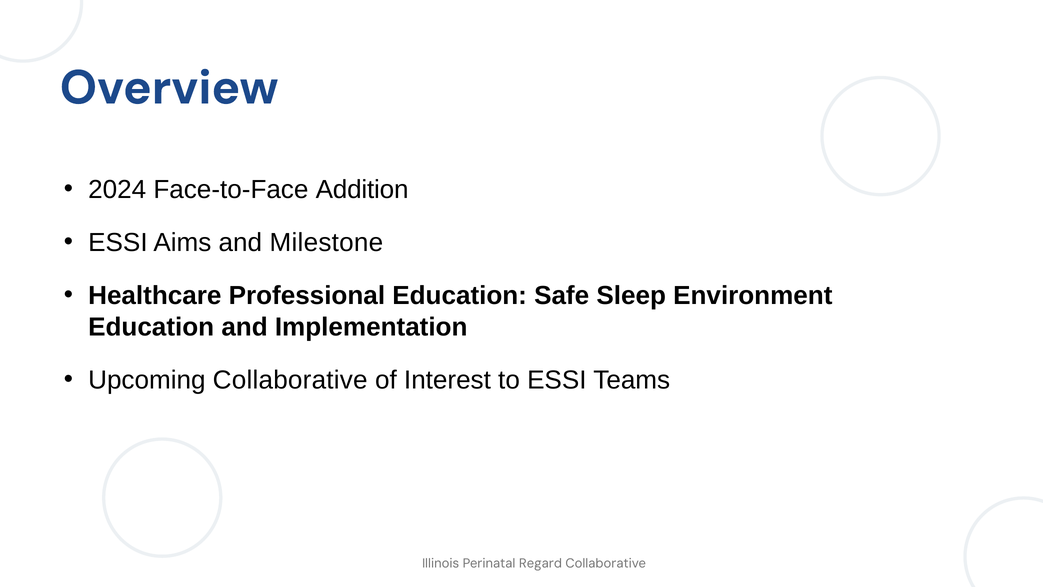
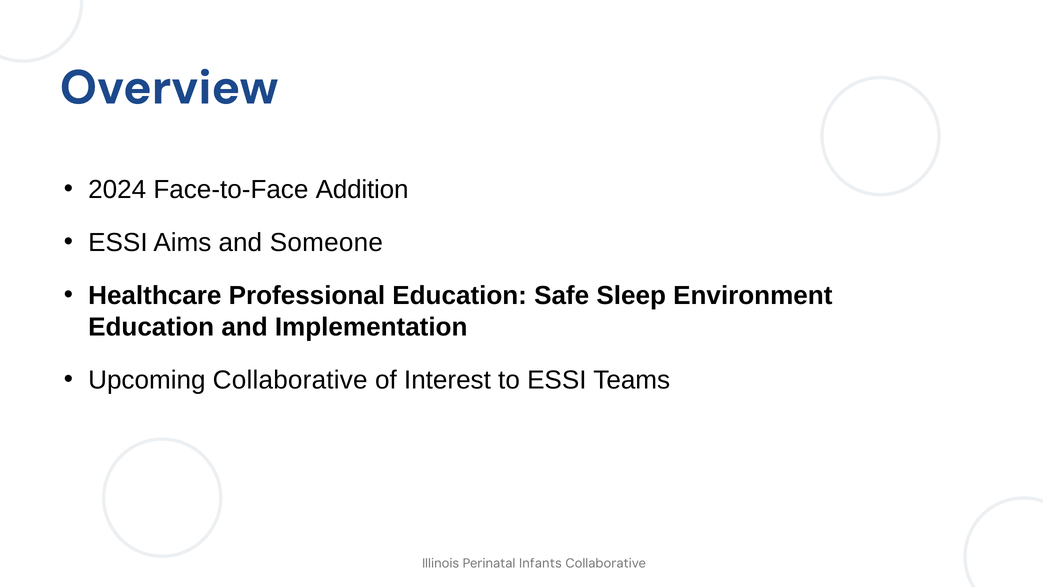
Milestone: Milestone -> Someone (326, 243)
Regard: Regard -> Infants (540, 563)
